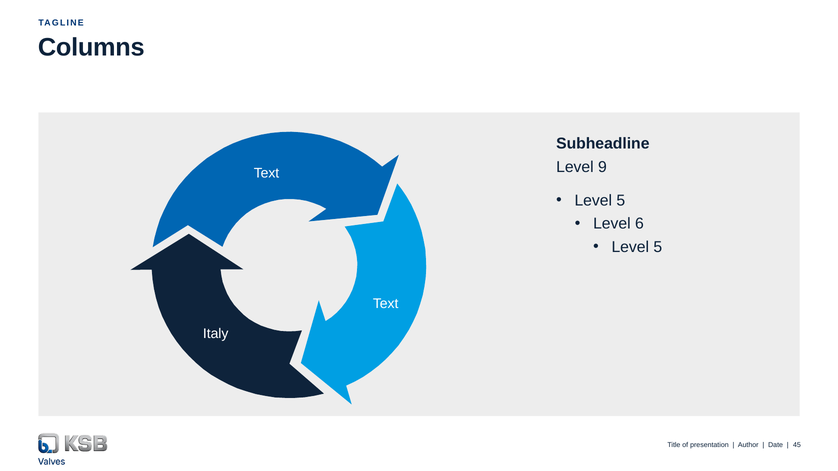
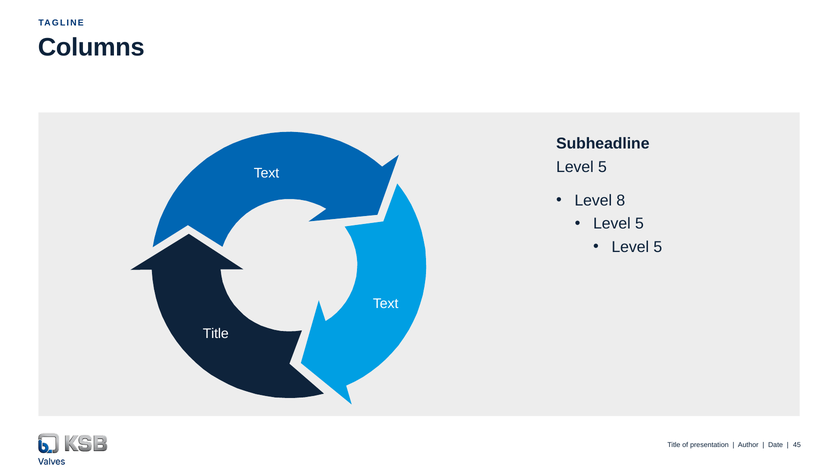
9: 9 -> 5 (602, 167)
5: 5 -> 8 (621, 201)
6: 6 -> 5 (639, 224)
Italy: Italy -> Title (216, 334)
